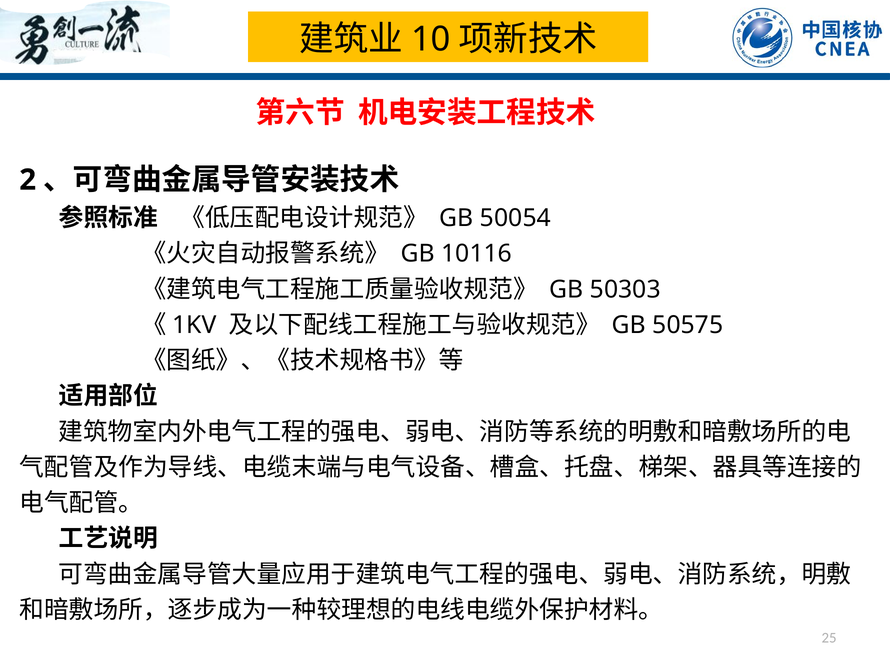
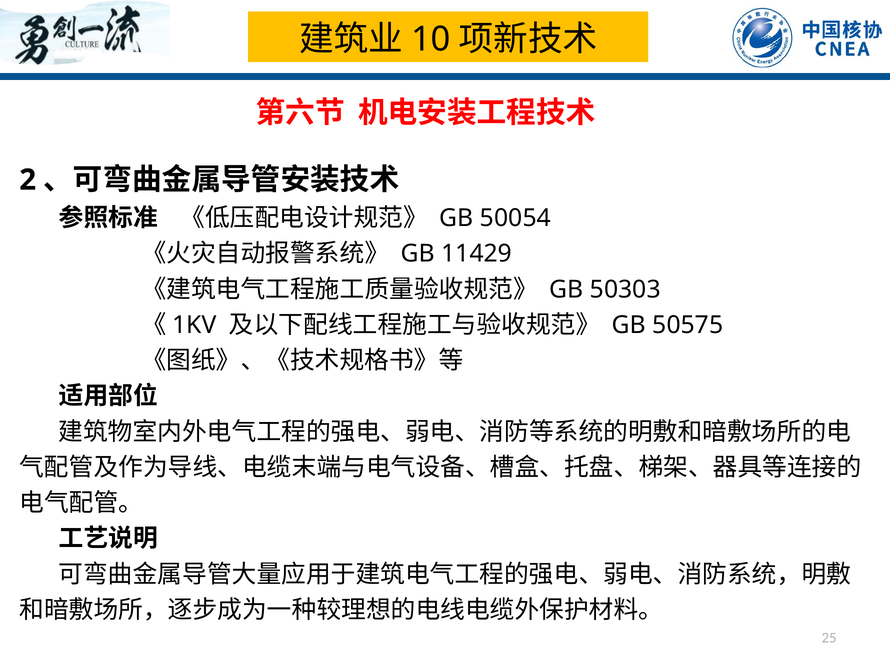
10116: 10116 -> 11429 (477, 254)
